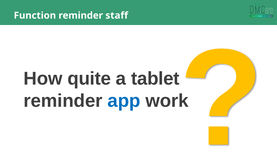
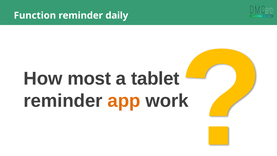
staff: staff -> daily (117, 15)
quite: quite -> most (89, 78)
app colour: blue -> orange (124, 101)
